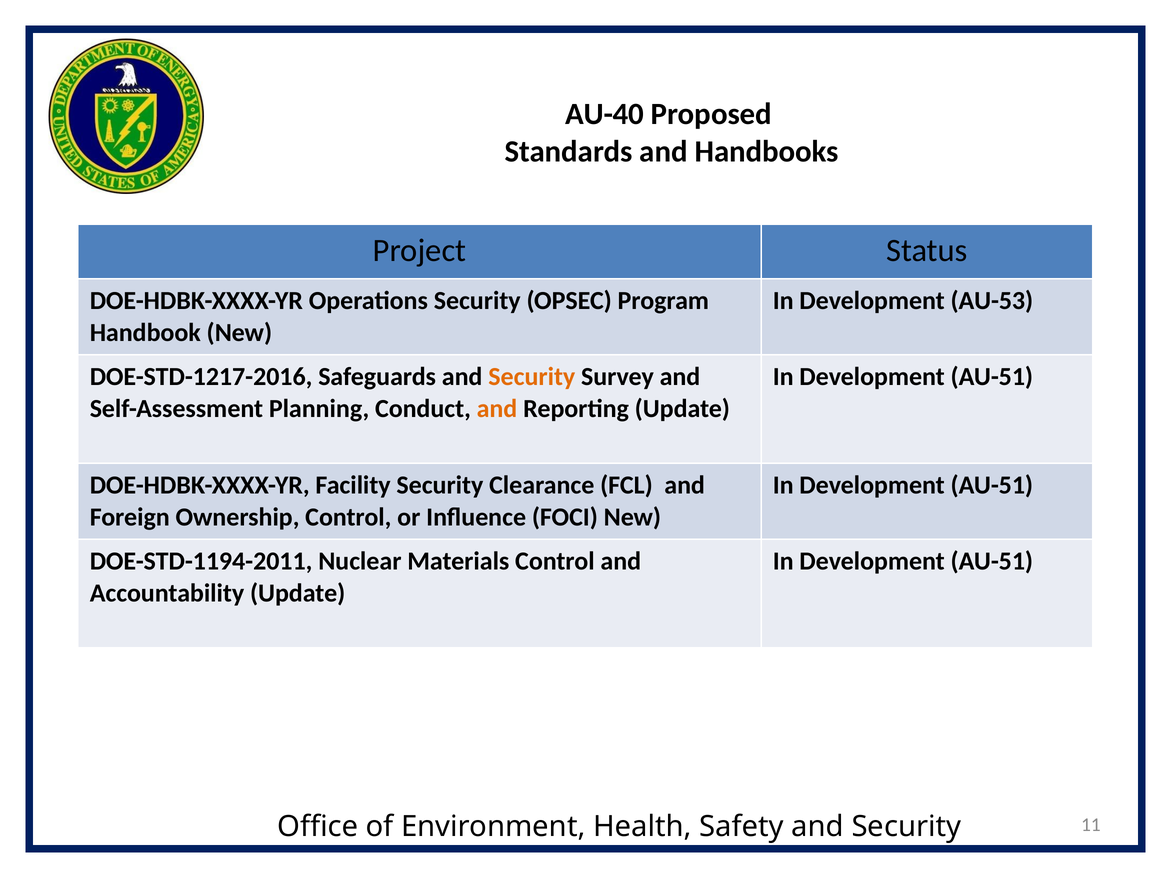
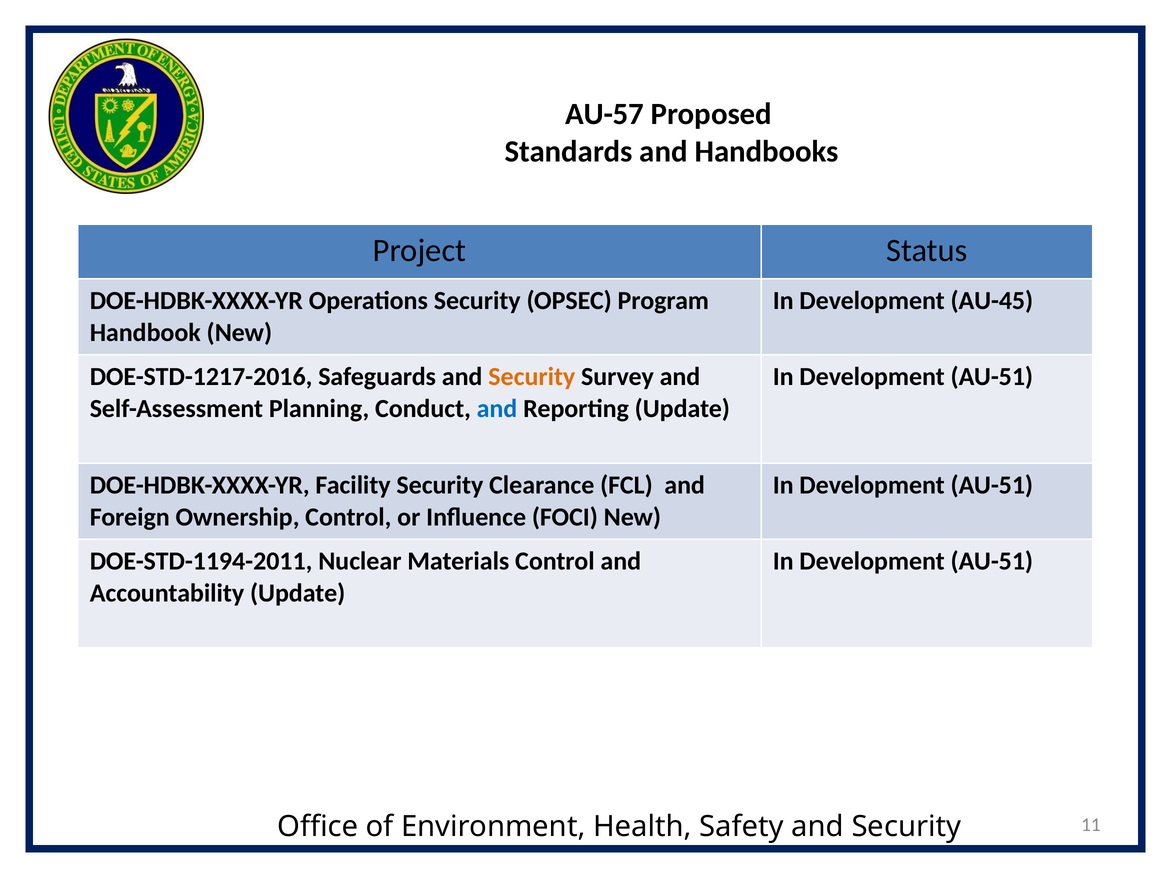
AU-40: AU-40 -> AU-57 (605, 114)
AU-53: AU-53 -> AU-45 (992, 301)
and colour: orange -> blue (497, 409)
